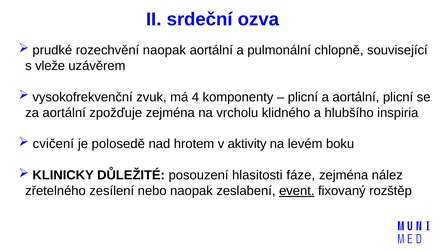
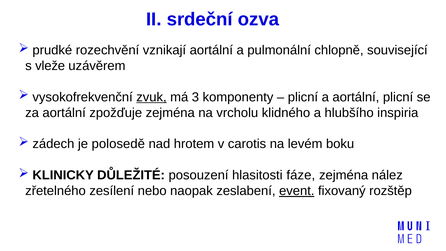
rozechvění naopak: naopak -> vznikají (164, 50)
zvuk underline: none -> present (151, 97)
4: 4 -> 3 (195, 97)
cvičení: cvičení -> zádech (53, 144)
aktivity: aktivity -> carotis (247, 144)
